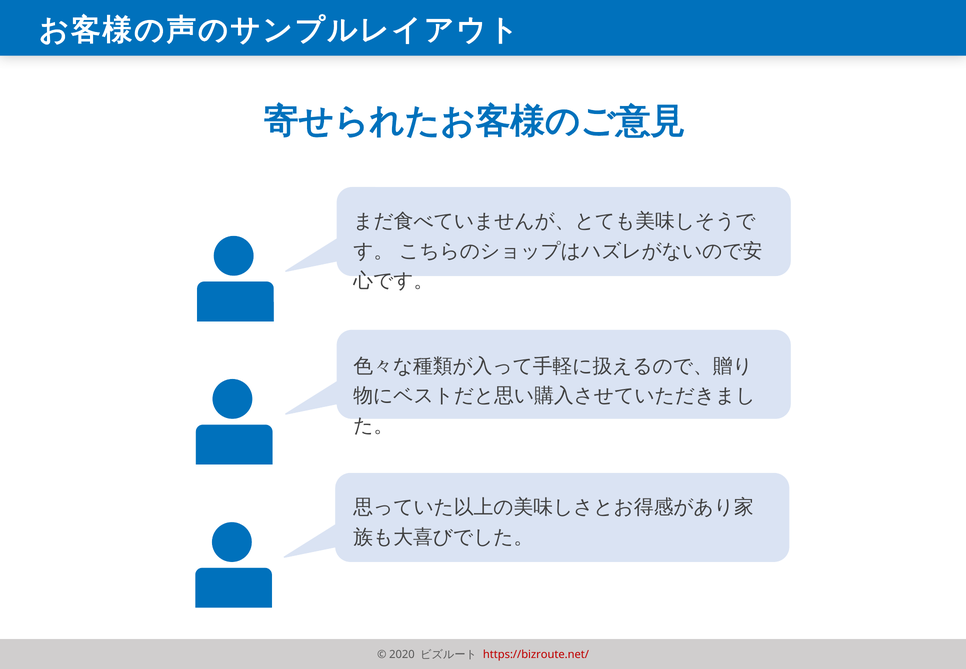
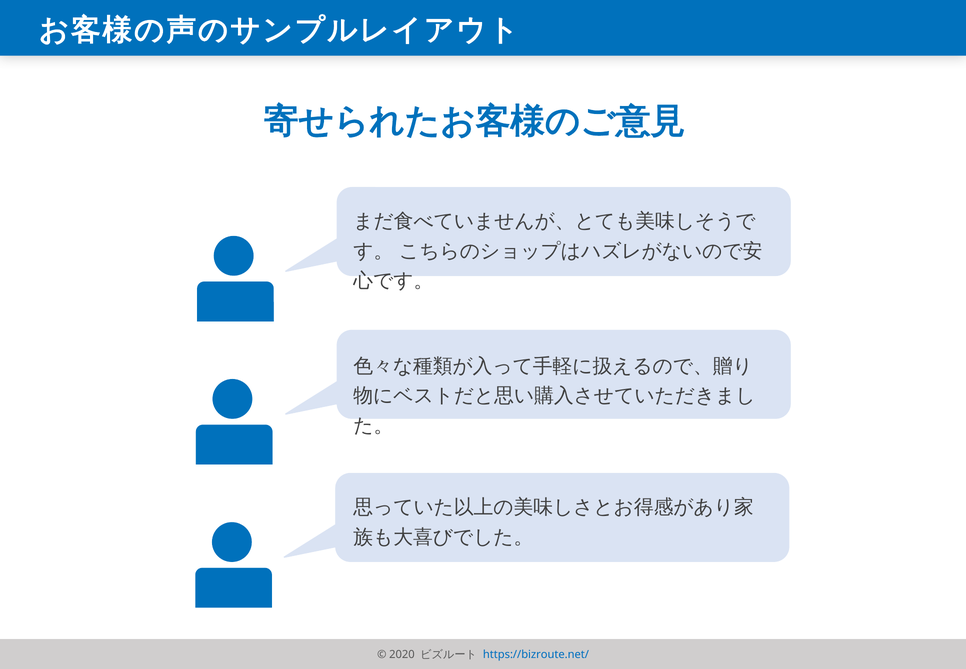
https://bizroute.net/ colour: red -> blue (536, 655)
